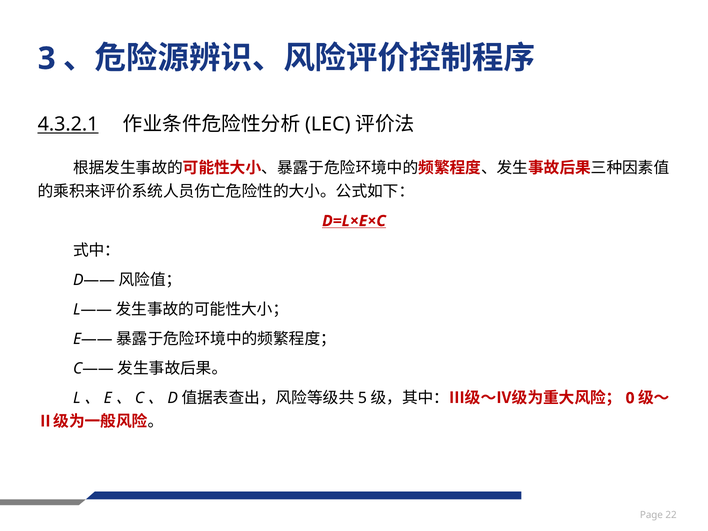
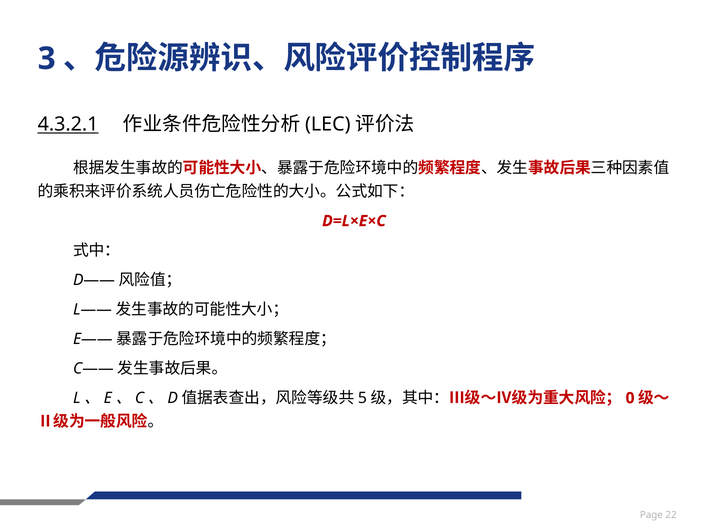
D=L×E×C underline: present -> none (354, 221)
